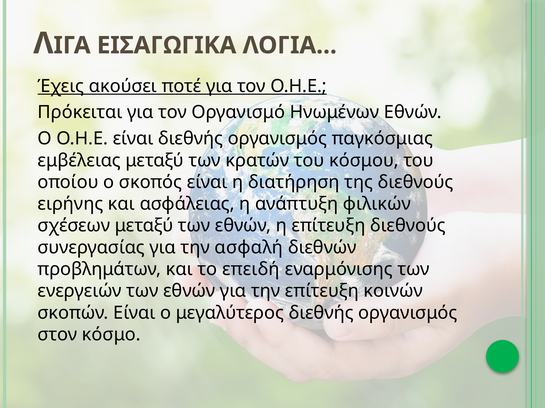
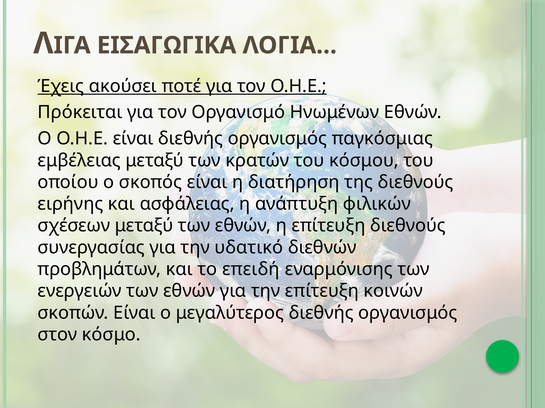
ασφαλή: ασφαλή -> υδατικό (249, 248)
